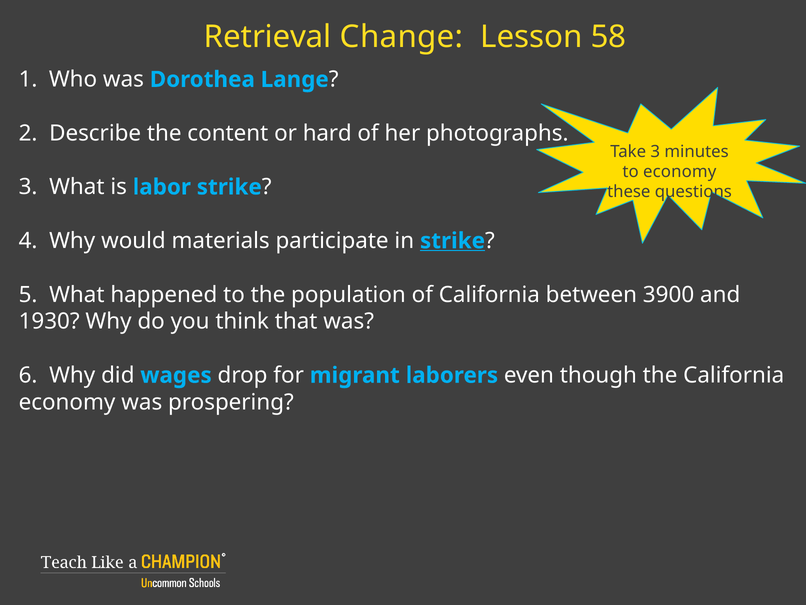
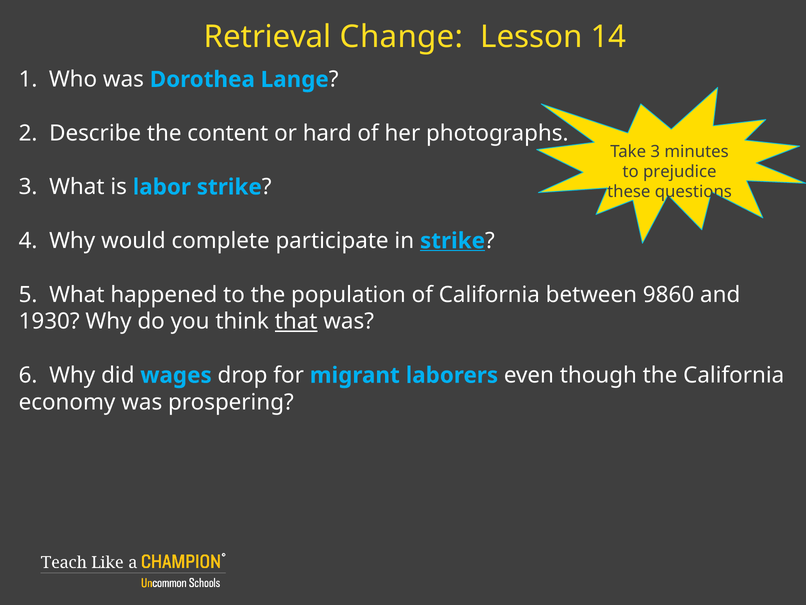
58: 58 -> 14 (608, 37)
to economy: economy -> prejudice (680, 172)
materials: materials -> complete (221, 241)
3900: 3900 -> 9860 (669, 294)
that underline: none -> present (296, 321)
